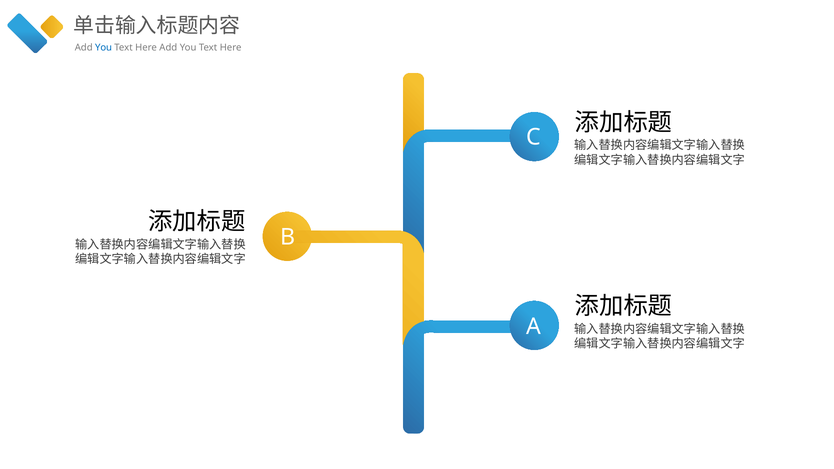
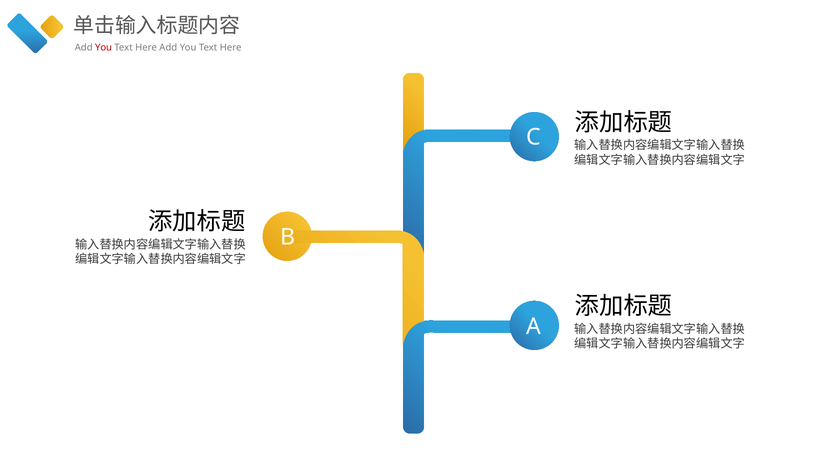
You colour: blue -> red (104, 48)
